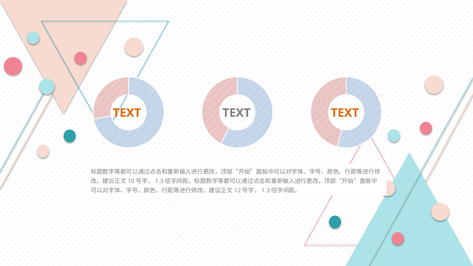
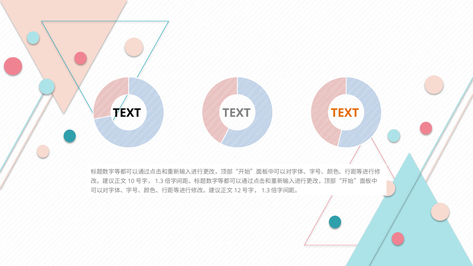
TEXT colour: orange -> black (127, 113)
